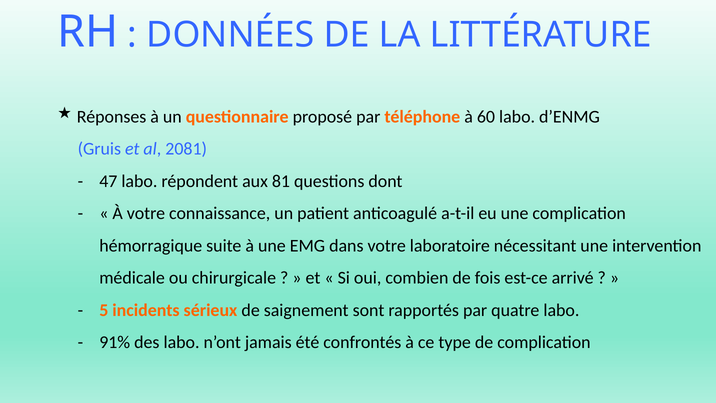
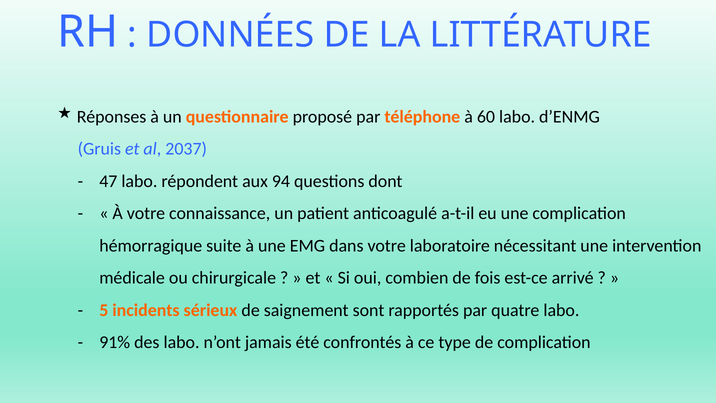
2081: 2081 -> 2037 (186, 149)
81: 81 -> 94 (281, 181)
